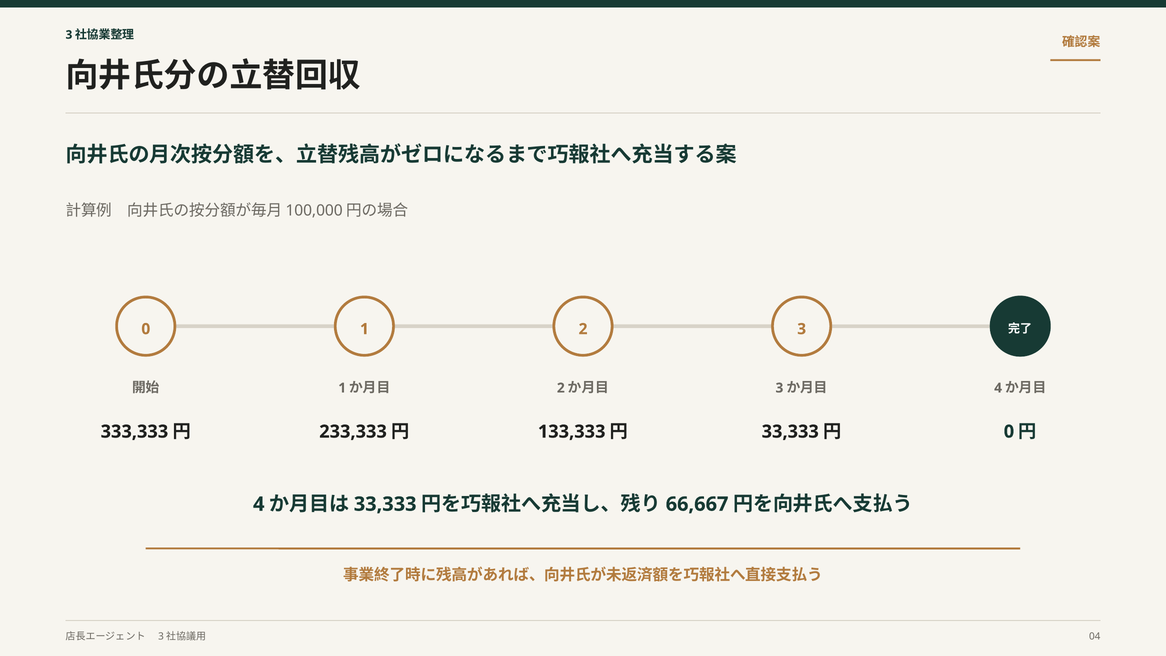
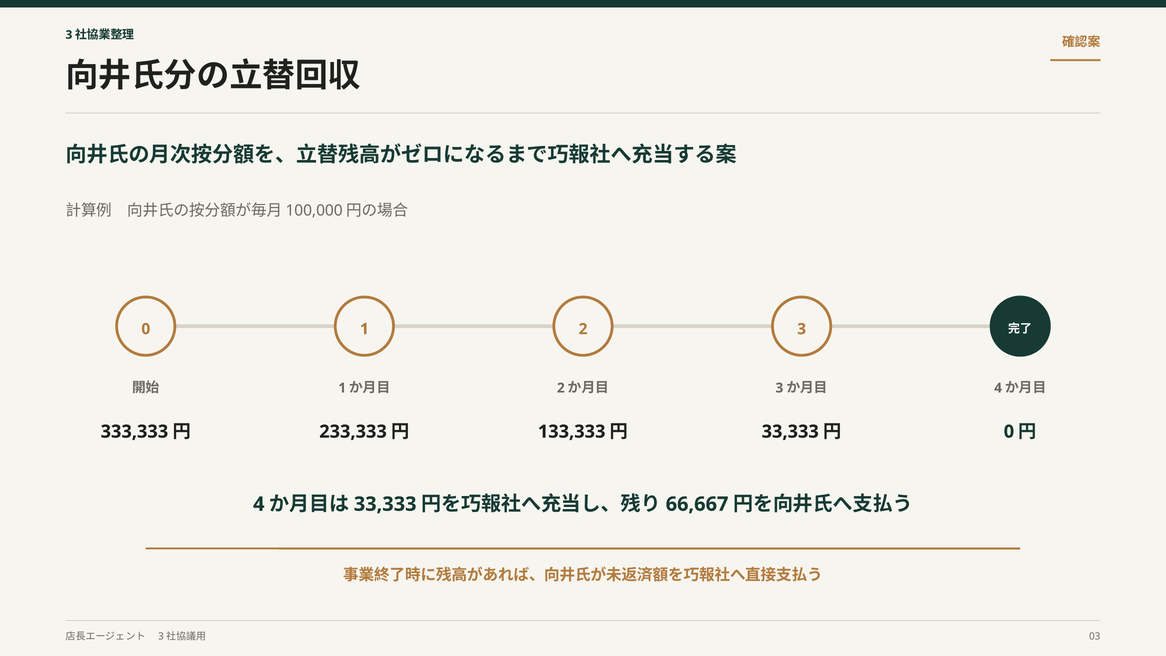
04: 04 -> 03 (1095, 636)
